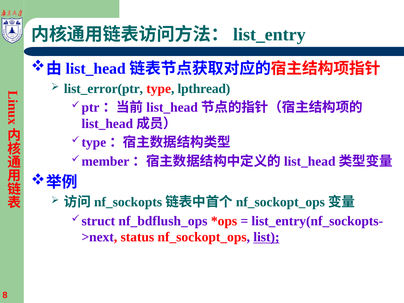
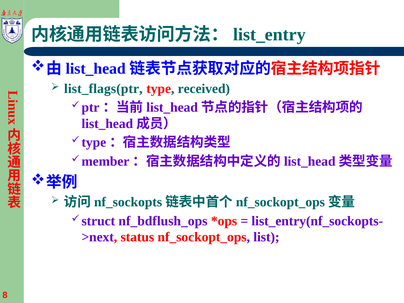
list_error(ptr: list_error(ptr -> list_flags(ptr (103, 89)
lpthread: lpthread -> received (204, 89)
list underline: present -> none (266, 237)
